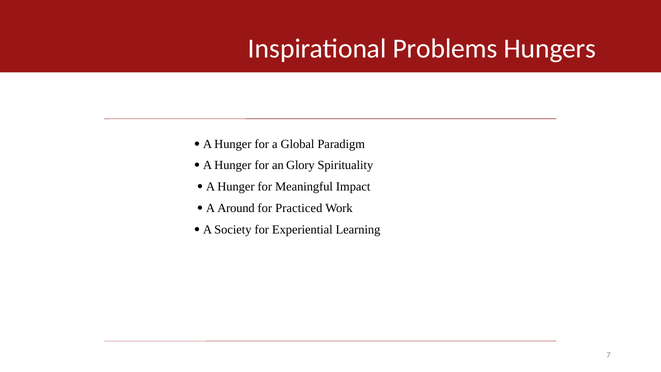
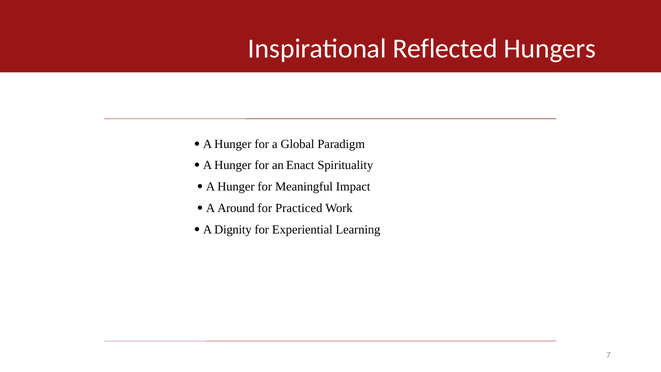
Problems: Problems -> Reflected (445, 48)
Glory: Glory -> Enact (300, 165)
Society: Society -> Dignity (233, 230)
